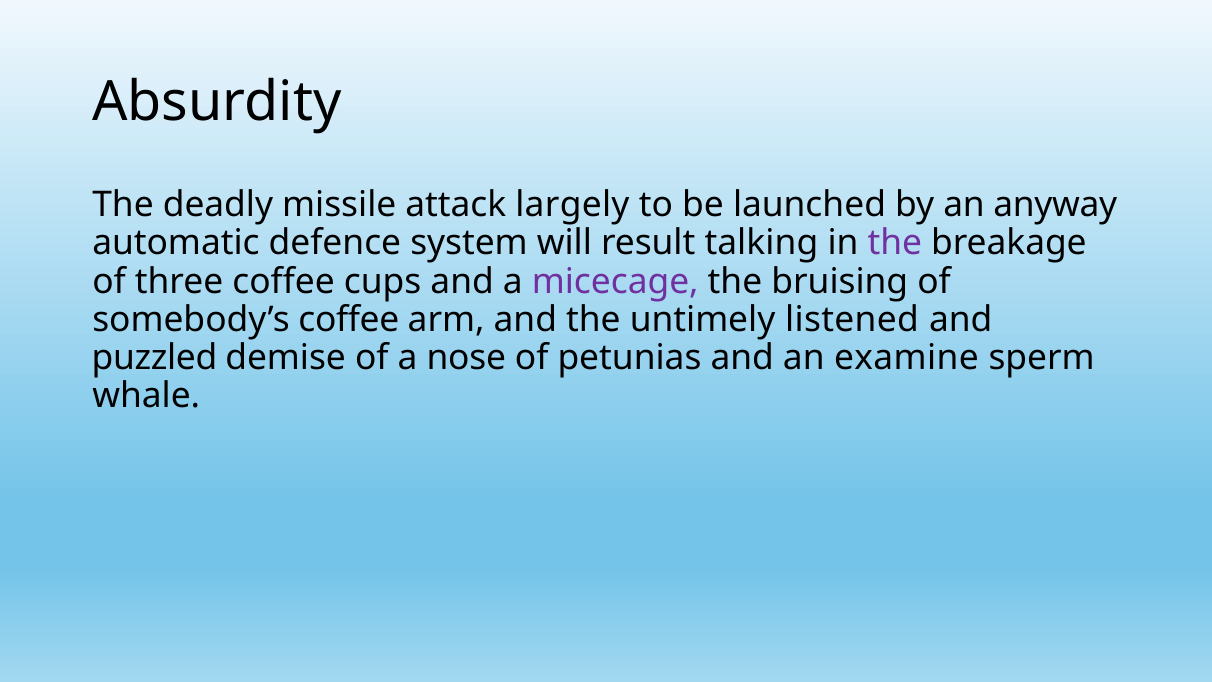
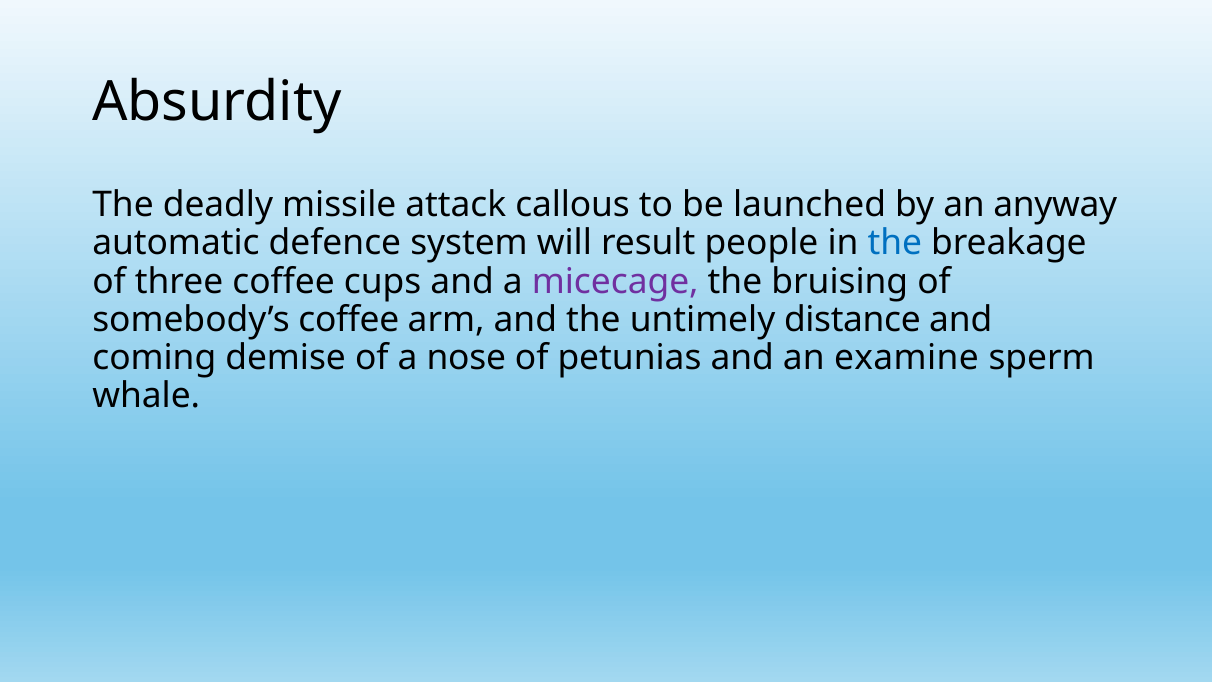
largely: largely -> callous (573, 205)
talking: talking -> people (761, 243)
the colour: purple -> blue (895, 243)
listened: listened -> distance (852, 319)
puzzled: puzzled -> coming (154, 358)
